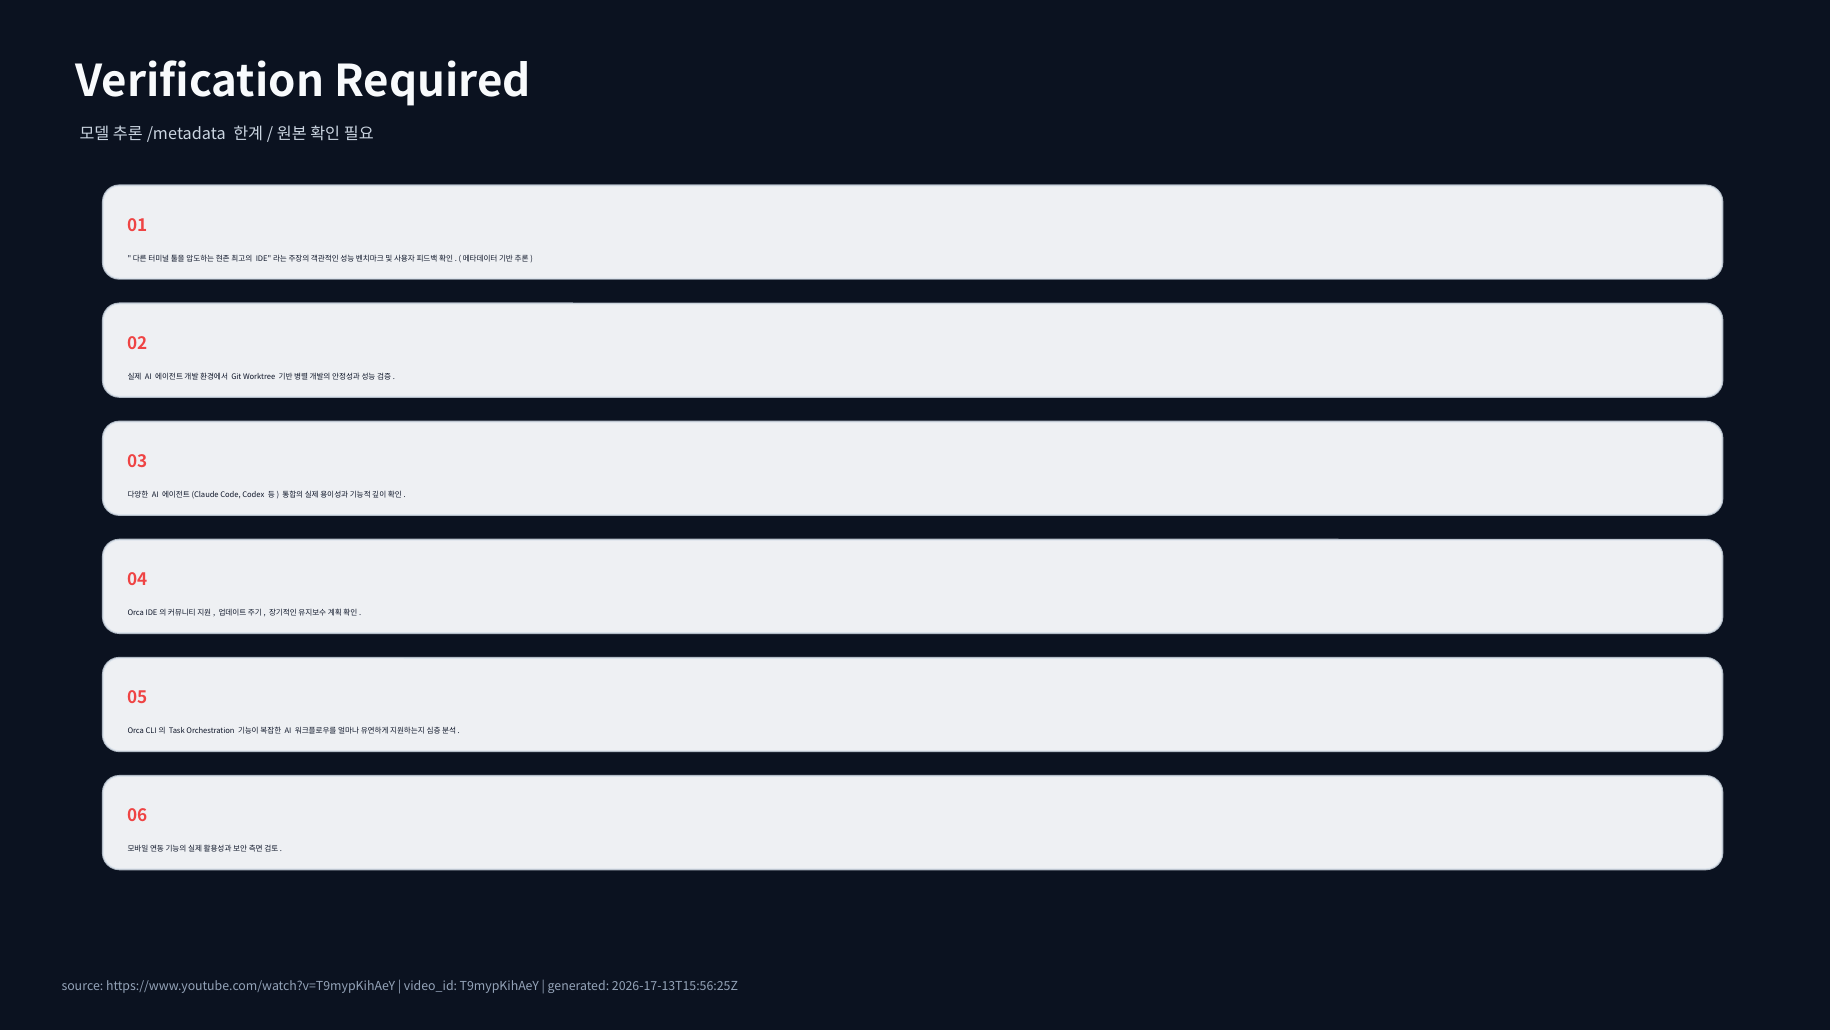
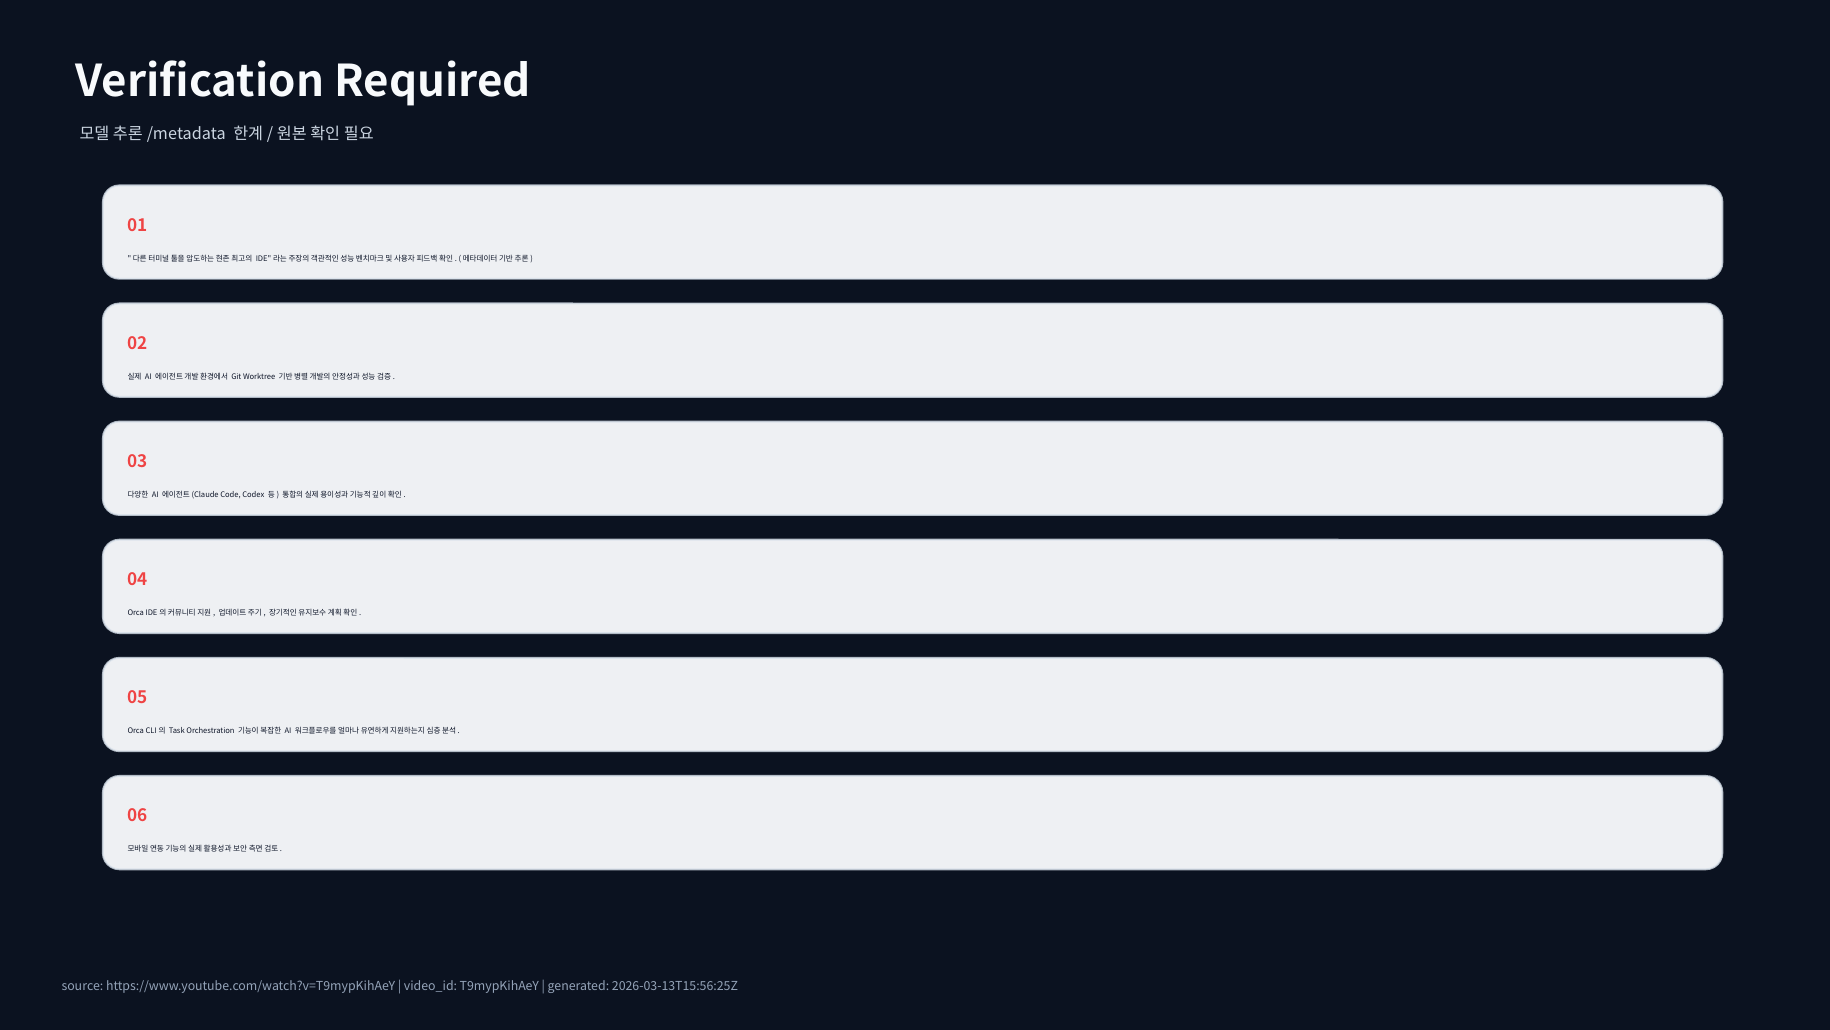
2026-17-13T15:56:25Z: 2026-17-13T15:56:25Z -> 2026-03-13T15:56:25Z (675, 986)
